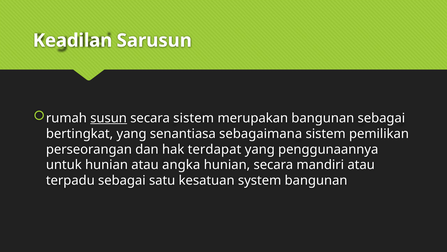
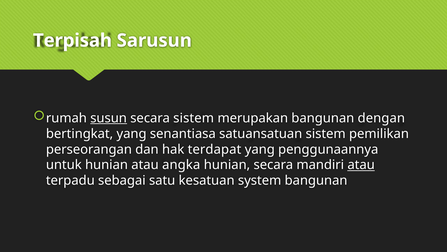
Keadilan: Keadilan -> Terpisah (73, 40)
bangunan sebagai: sebagai -> dengan (381, 118)
sebagaimana: sebagaimana -> satuansatuan (261, 133)
atau underline: none -> present (361, 165)
